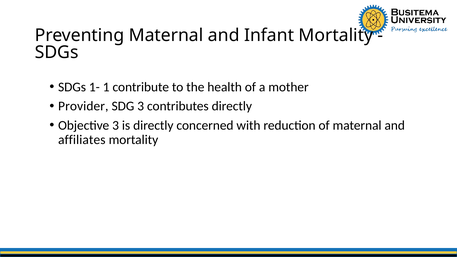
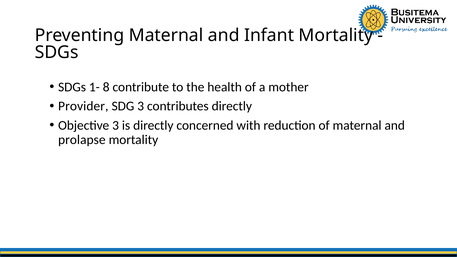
1: 1 -> 8 (106, 87)
affiliates: affiliates -> prolapse (82, 140)
